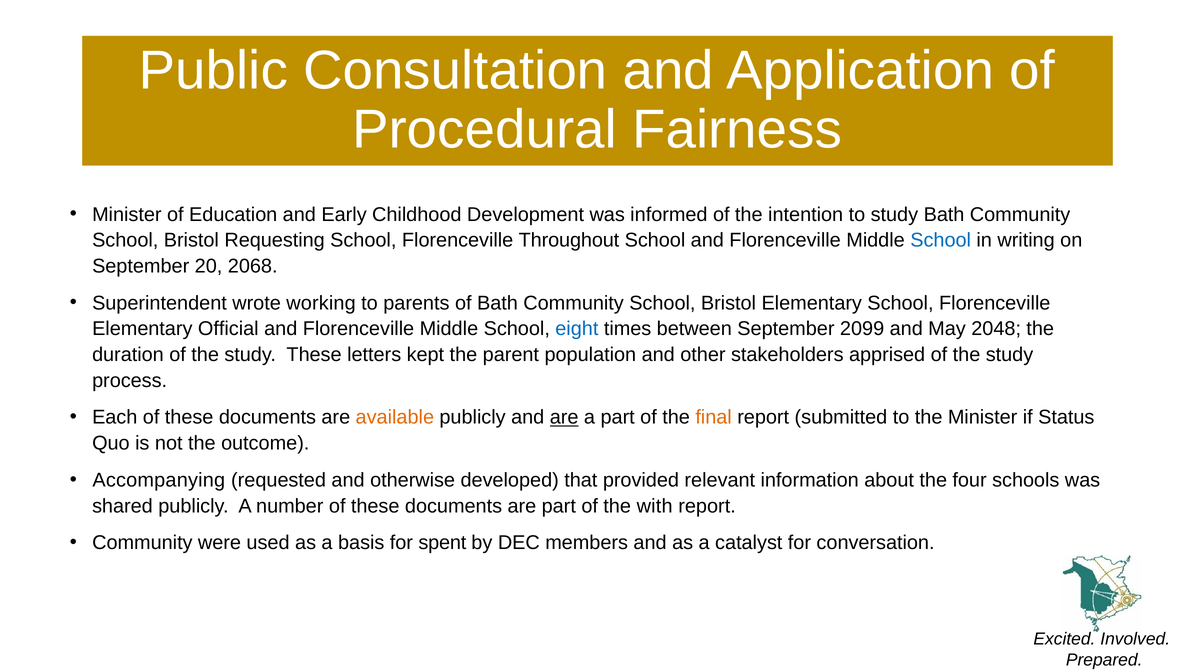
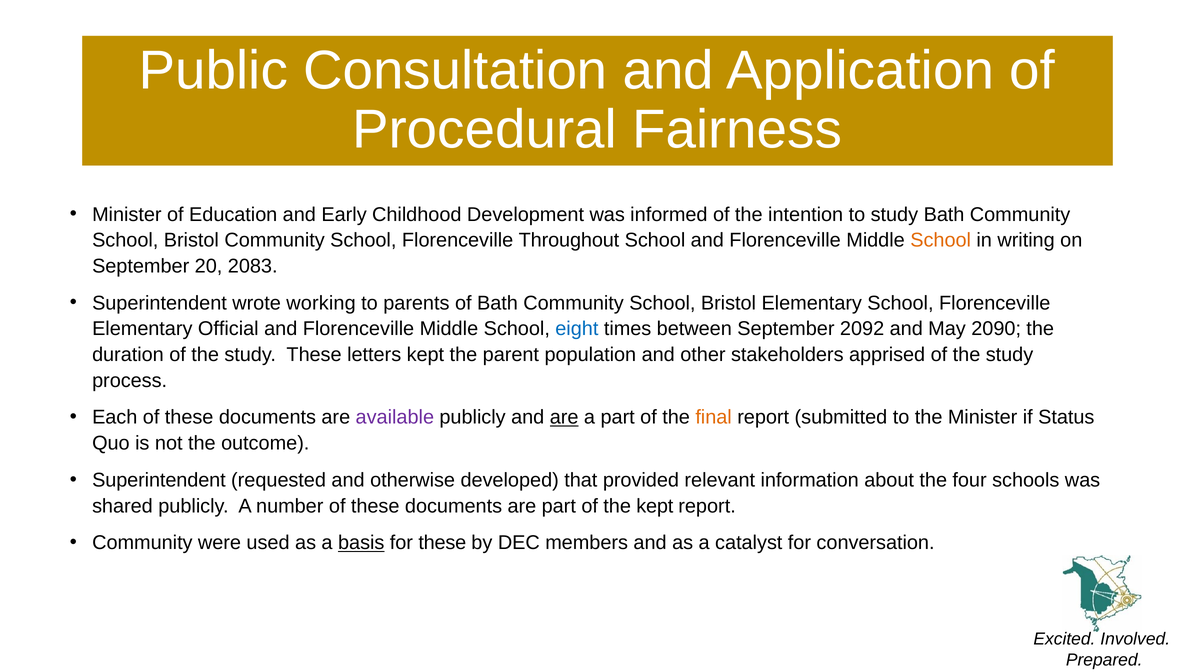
Bristol Requesting: Requesting -> Community (275, 240)
School colour: blue -> orange (941, 240)
2068: 2068 -> 2083 (253, 266)
2099: 2099 -> 2092 (862, 329)
2048: 2048 -> 2090 (996, 329)
available colour: orange -> purple (395, 418)
Accompanying: Accompanying -> Superintendent (159, 480)
the with: with -> kept (655, 506)
basis underline: none -> present (361, 543)
for spent: spent -> these (442, 543)
